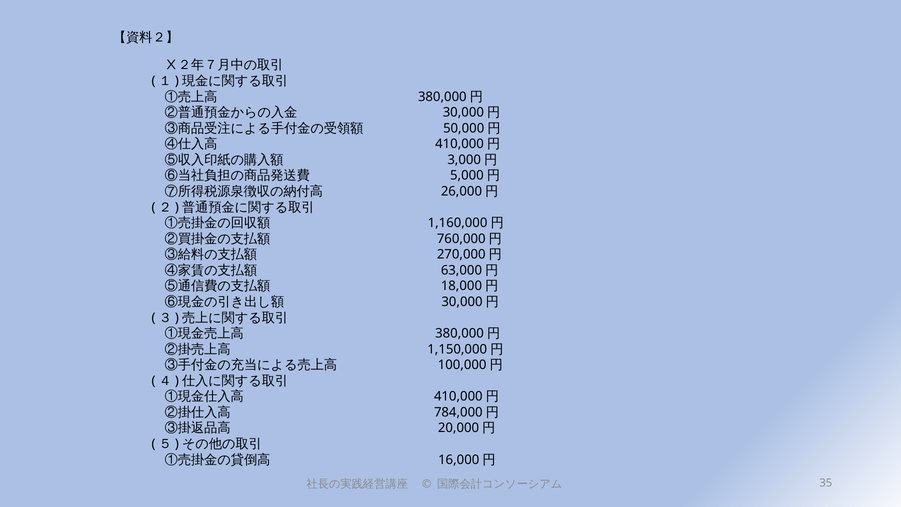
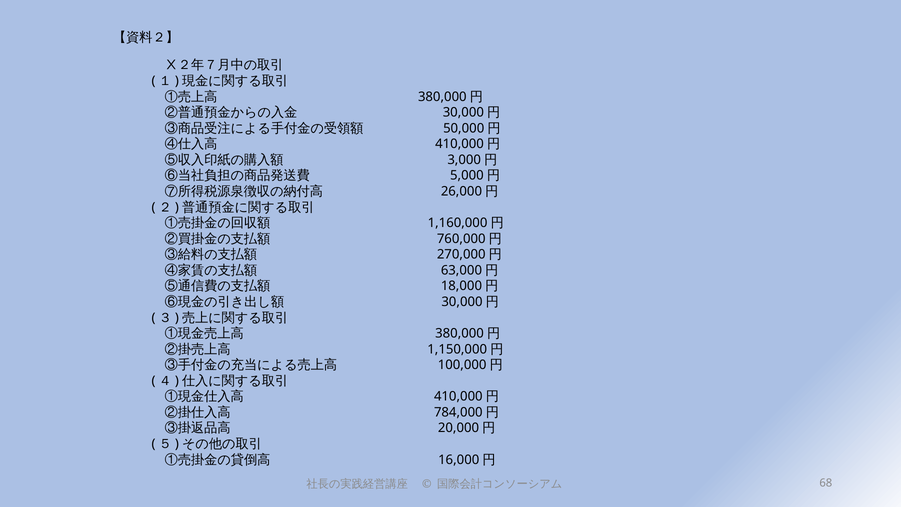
35: 35 -> 68 (826, 483)
